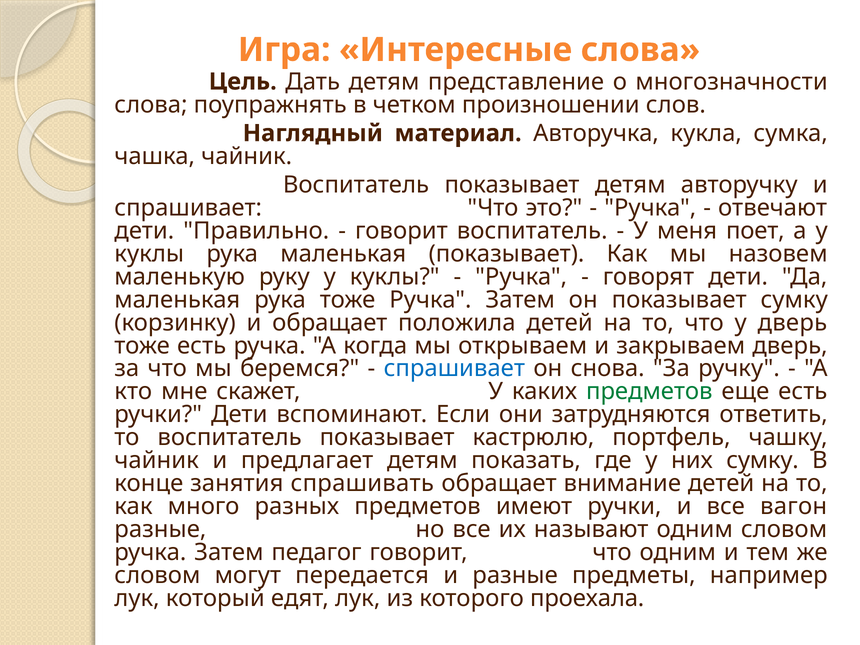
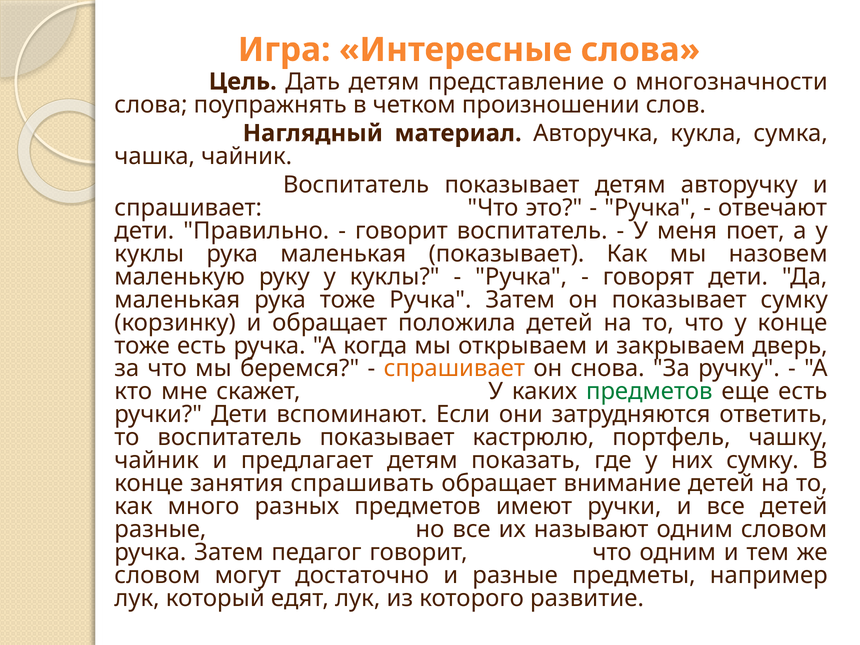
у дверь: дверь -> конце (792, 323)
спрашивает colour: blue -> orange (454, 369)
все вагон: вагон -> детей (794, 506)
передается: передается -> достаточно (362, 575)
проехала: проехала -> развитие (587, 598)
